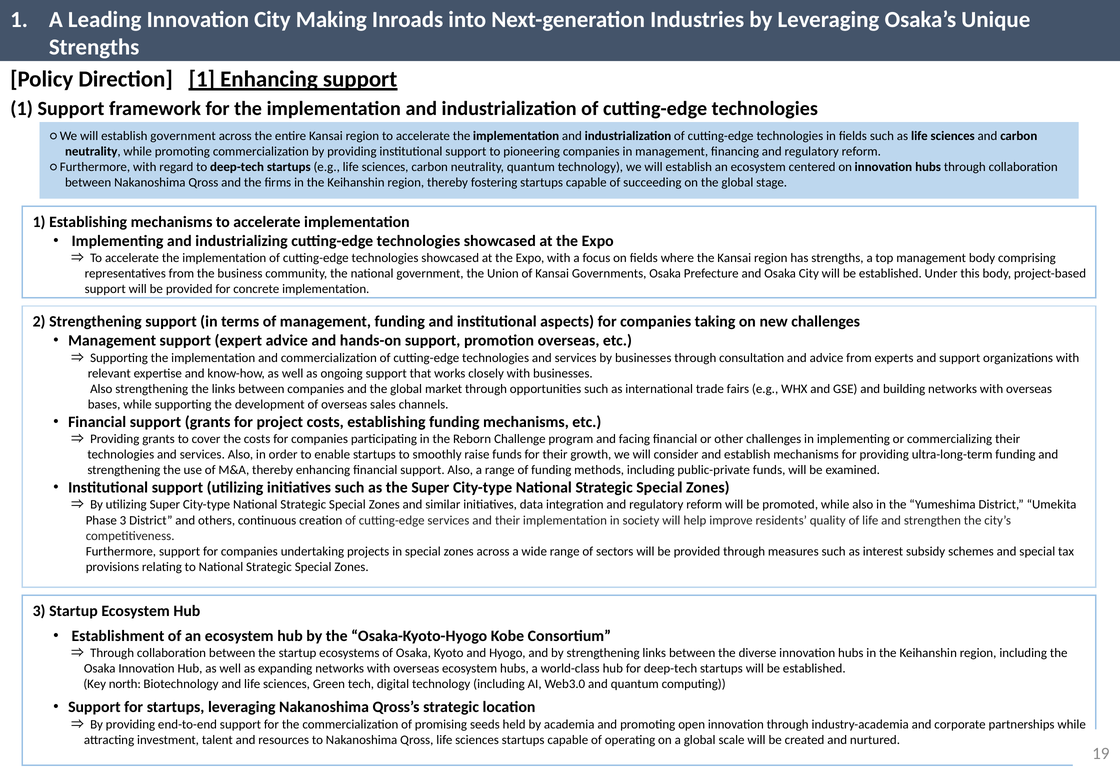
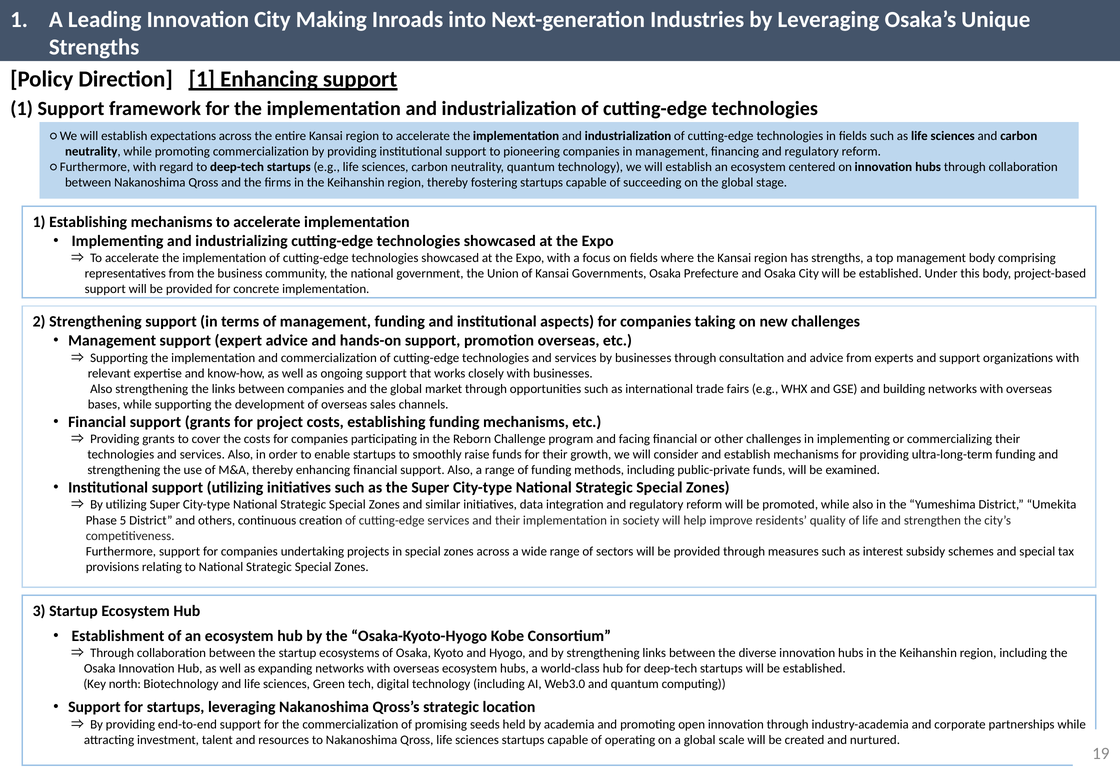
establish government: government -> expectations (183, 136)
Phase 3: 3 -> 5 (123, 520)
